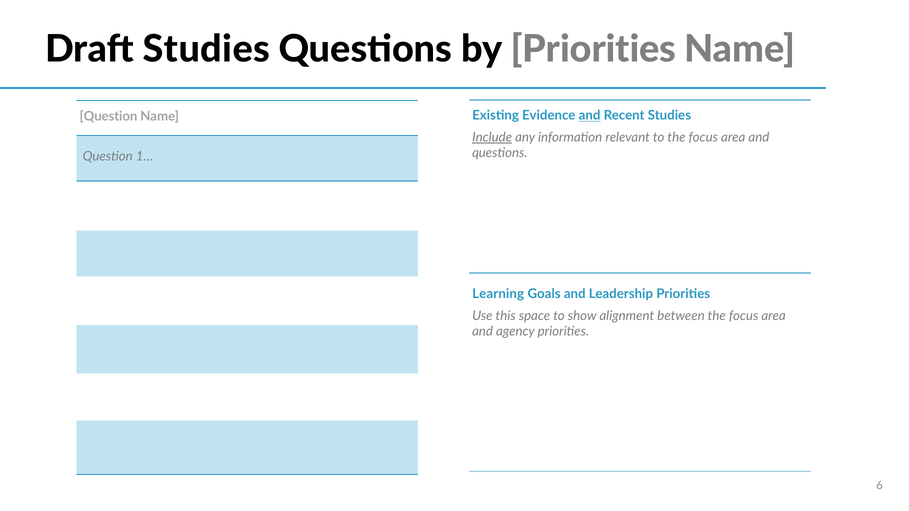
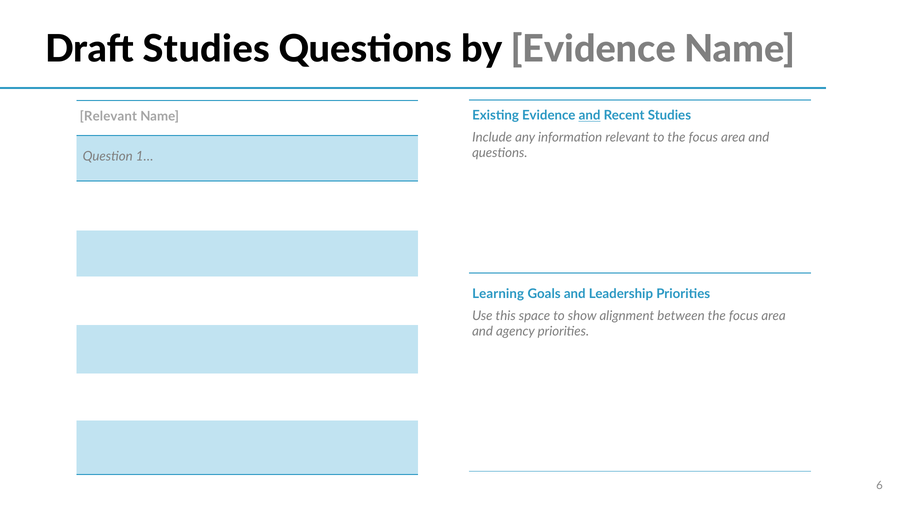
by Priorities: Priorities -> Evidence (593, 49)
Question: Question -> Relevant (108, 117)
Include underline: present -> none (492, 137)
